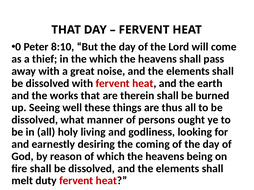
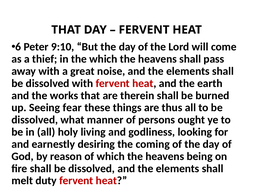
0: 0 -> 6 (18, 47)
8:10: 8:10 -> 9:10 (63, 47)
well: well -> fear (72, 108)
